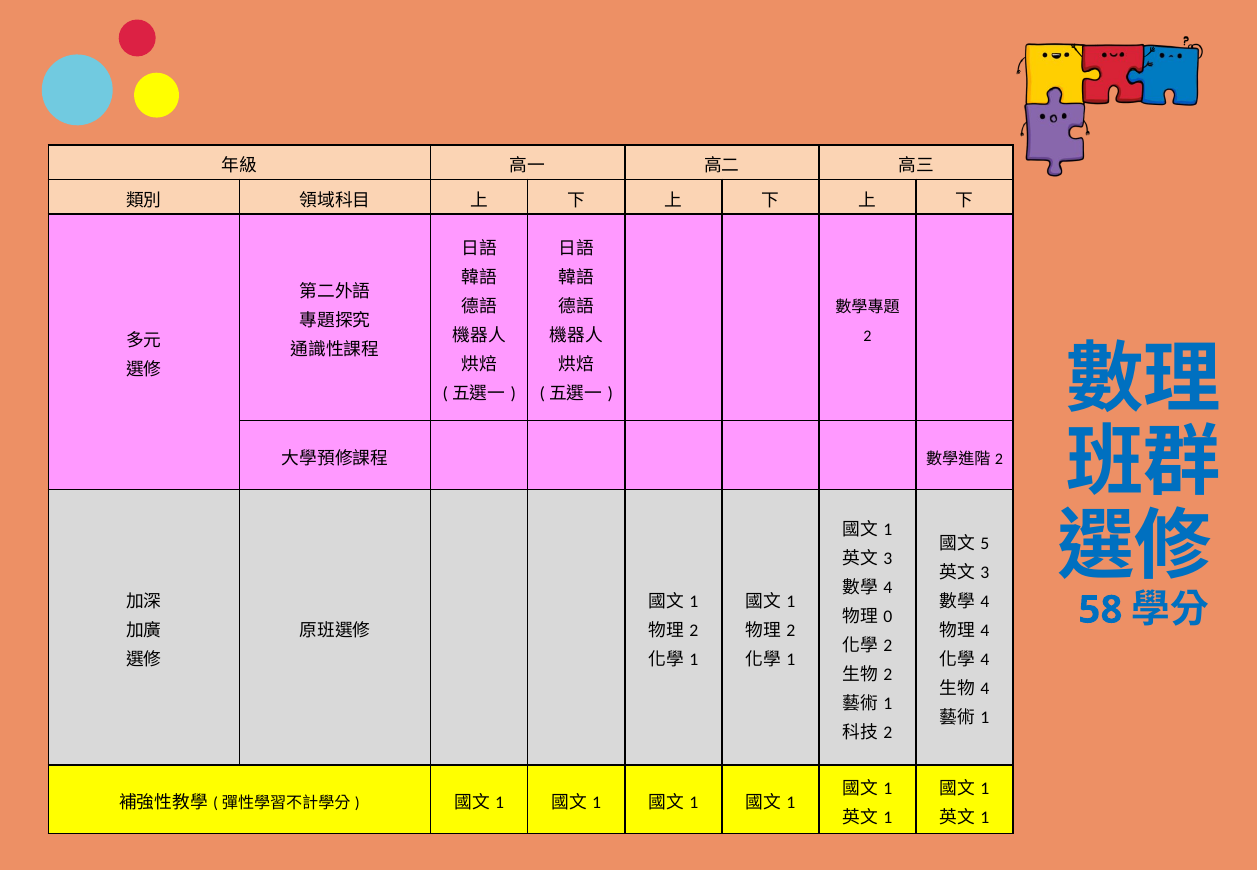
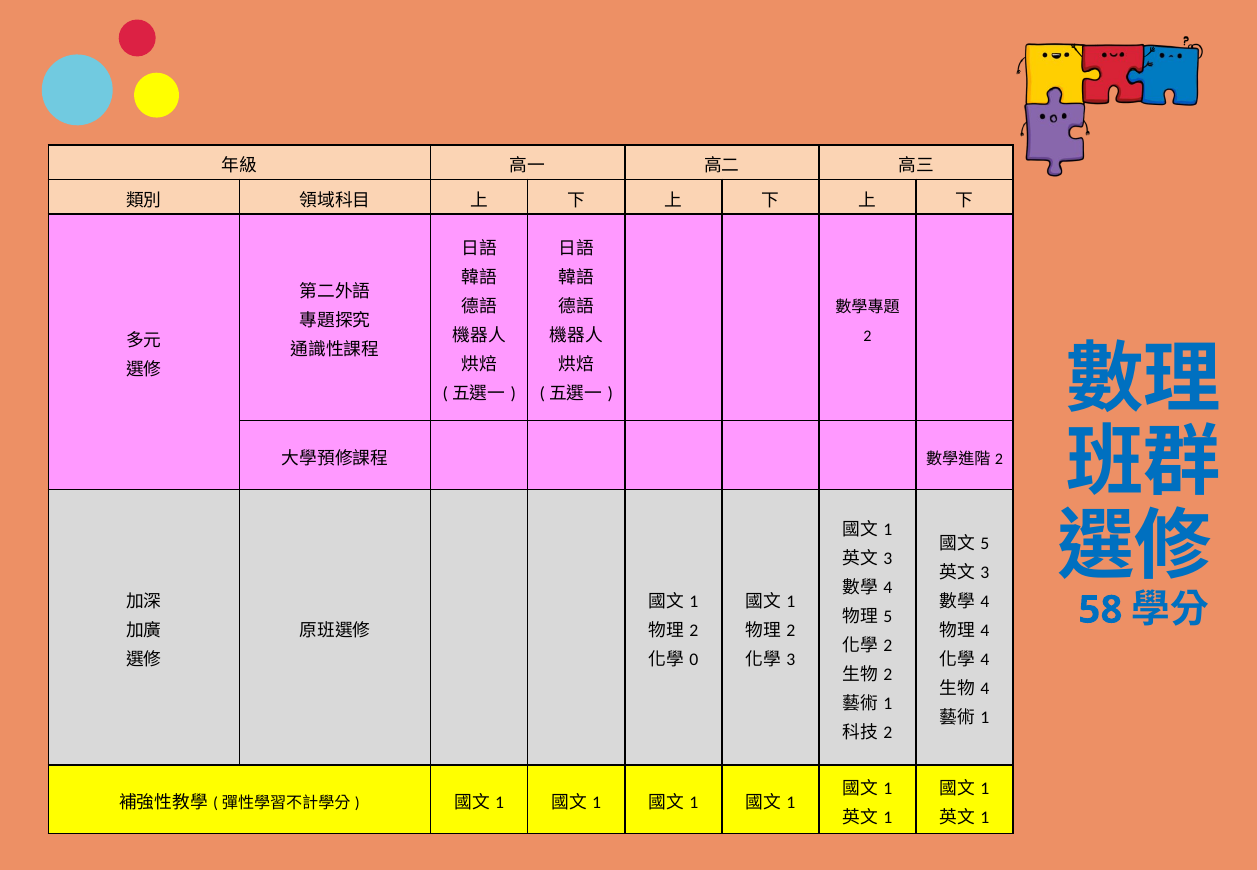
0: 0 -> 5 (888, 616)
1: 1 -> 0 (694, 660)
1: 1 -> 3 (791, 660)
